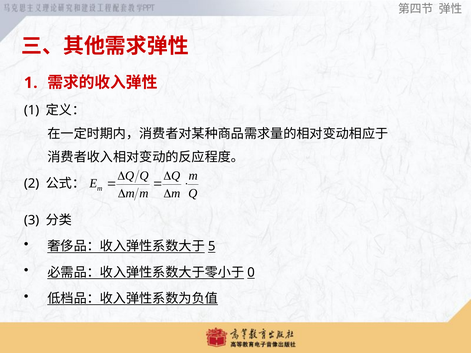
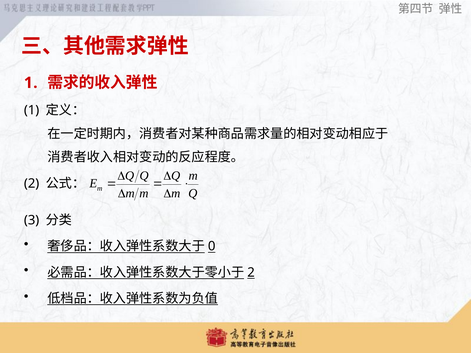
5: 5 -> 0 (212, 246)
0: 0 -> 2 (251, 273)
